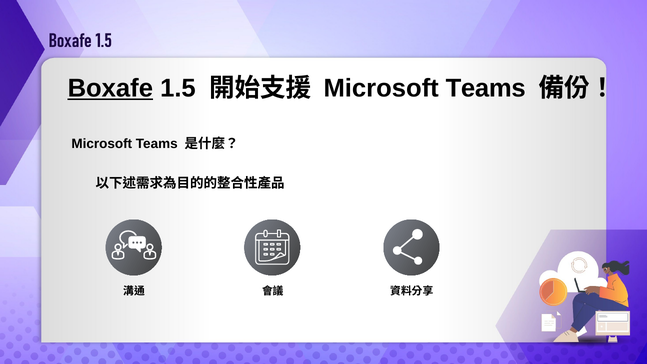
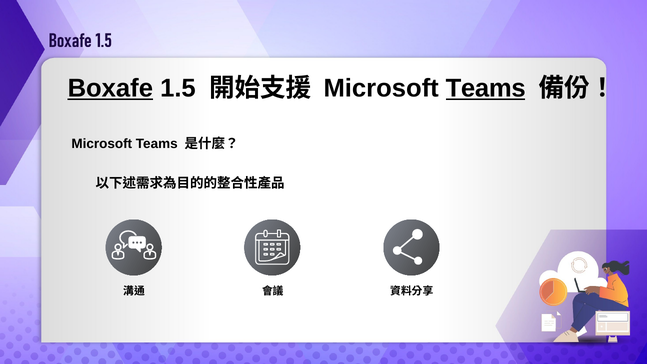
Teams underline: none -> present (486, 88)
